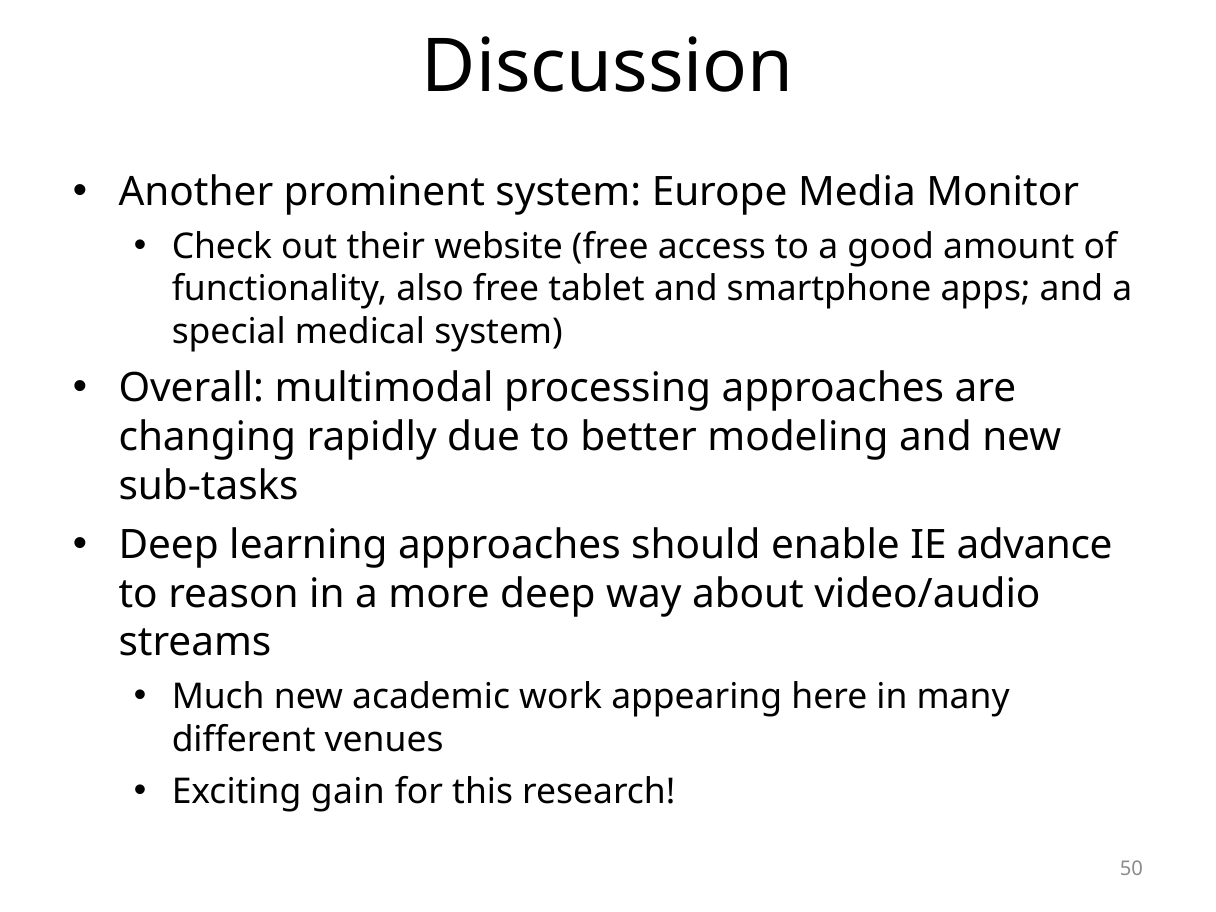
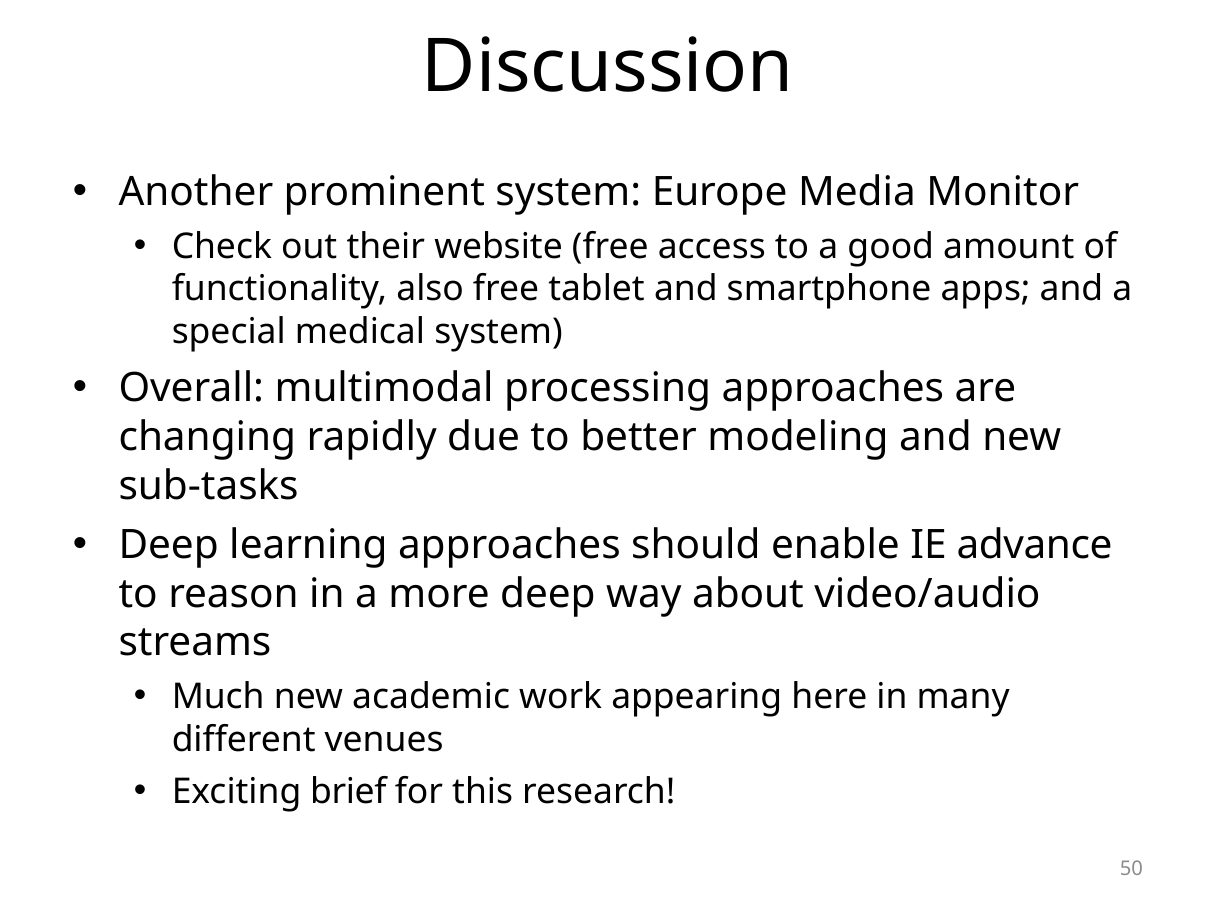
gain: gain -> brief (348, 792)
